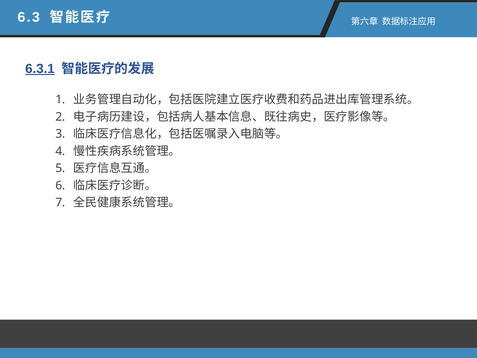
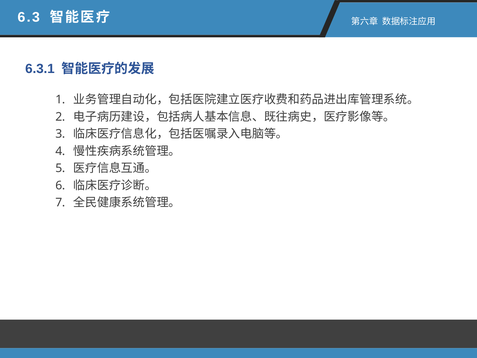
6.3.1 underline: present -> none (40, 69)
